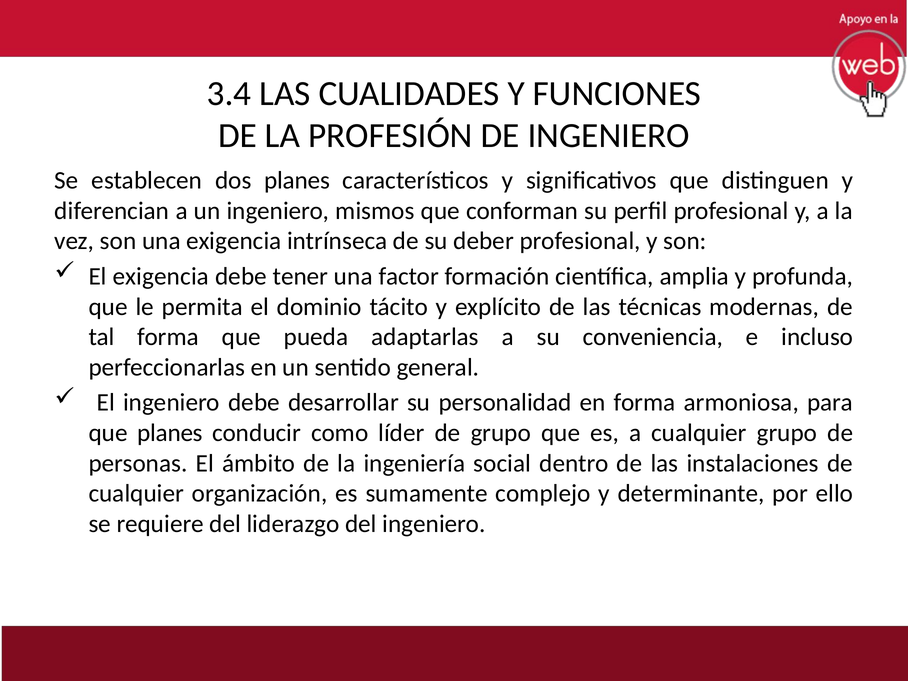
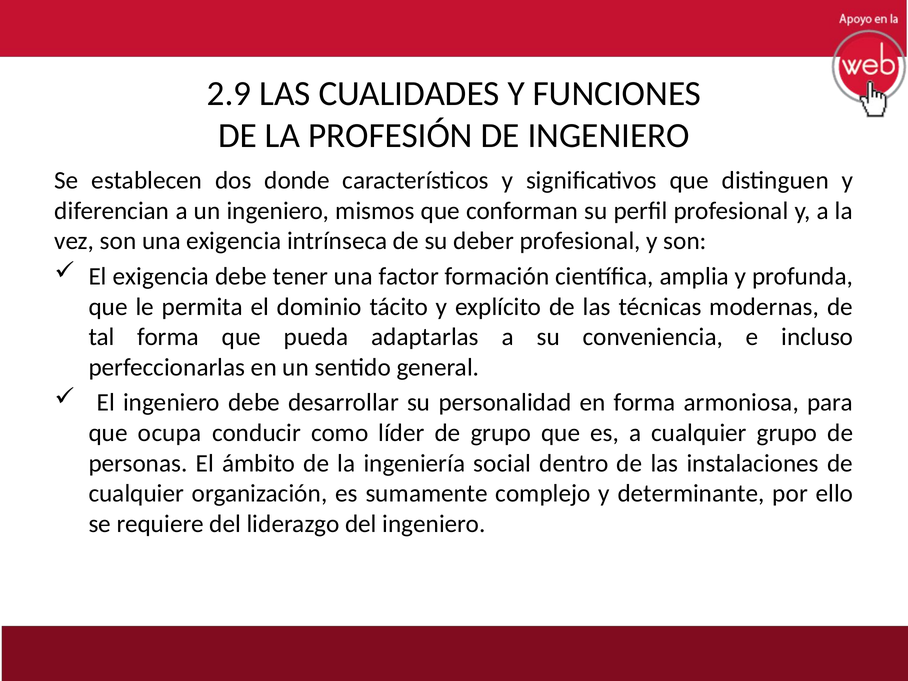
3.4: 3.4 -> 2.9 (229, 93)
dos planes: planes -> donde (297, 180)
que planes: planes -> ocupa (170, 433)
